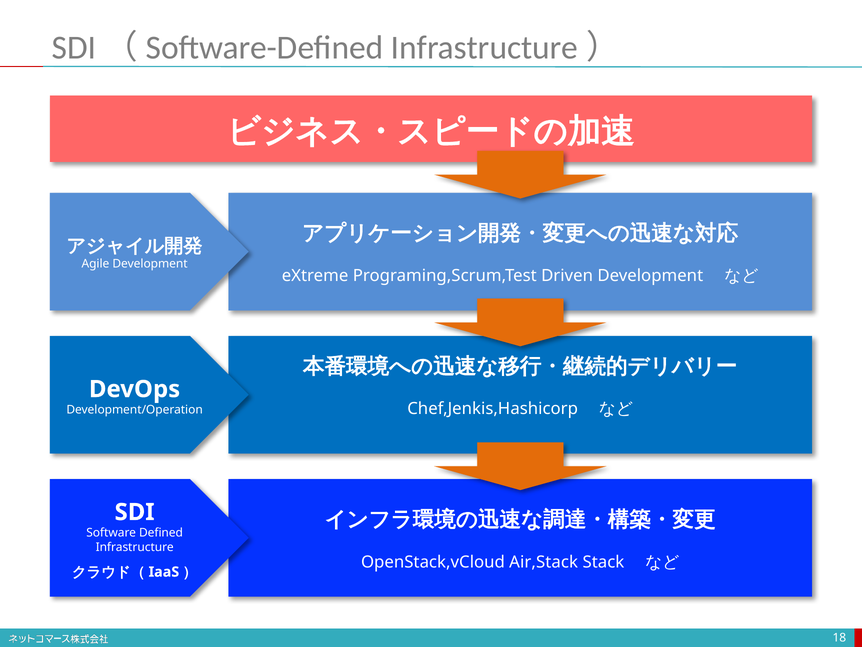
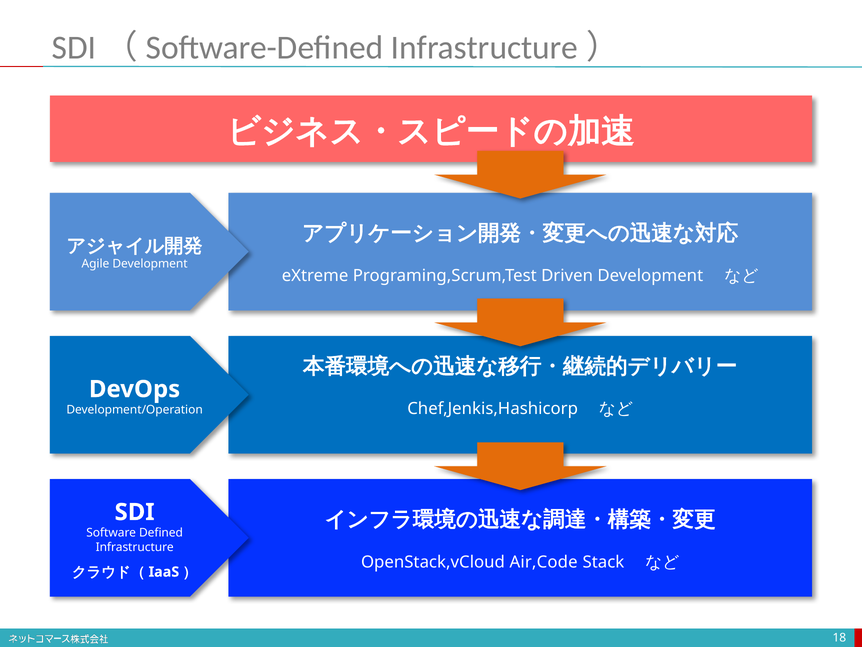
Air,Stack: Air,Stack -> Air,Code (544, 562)
